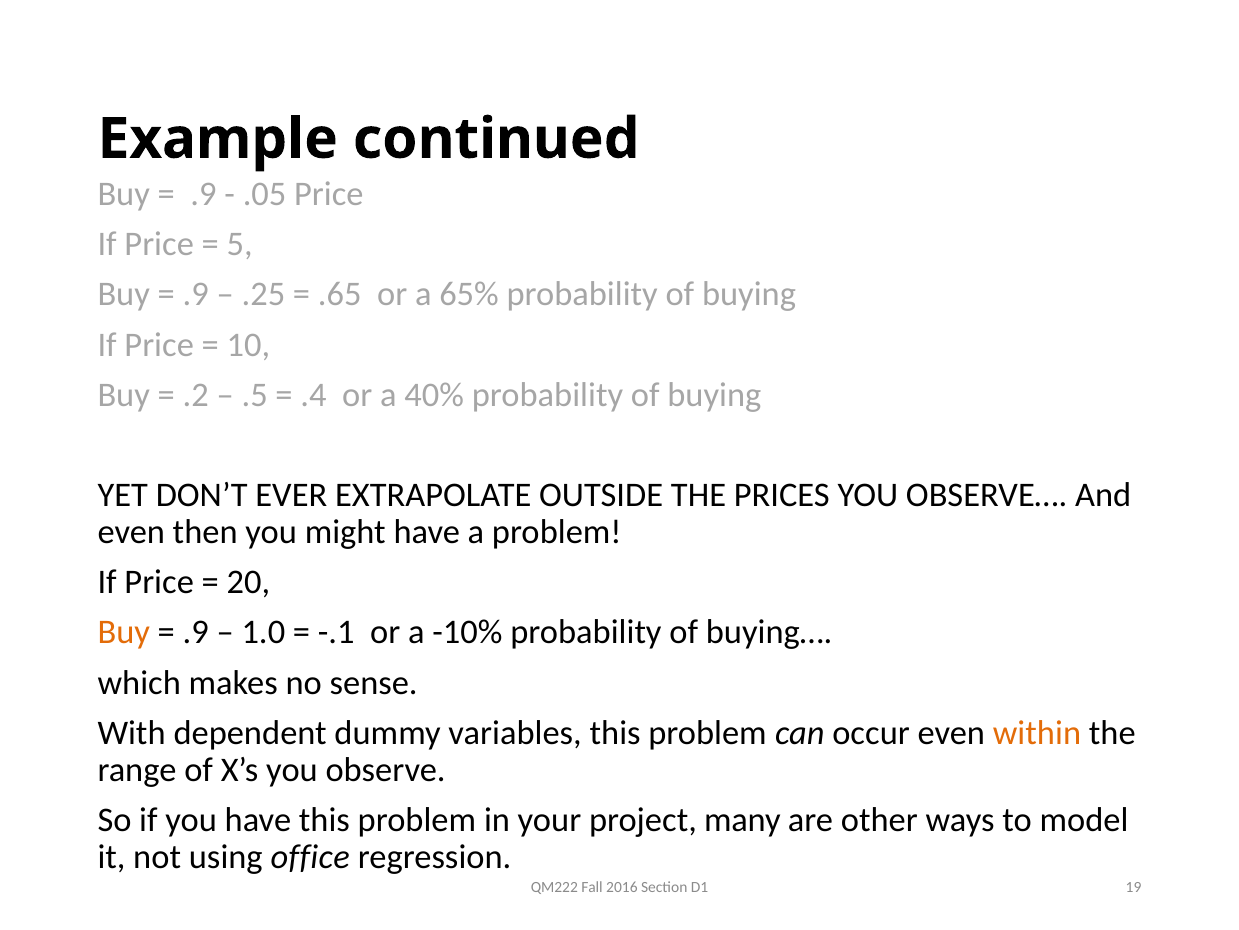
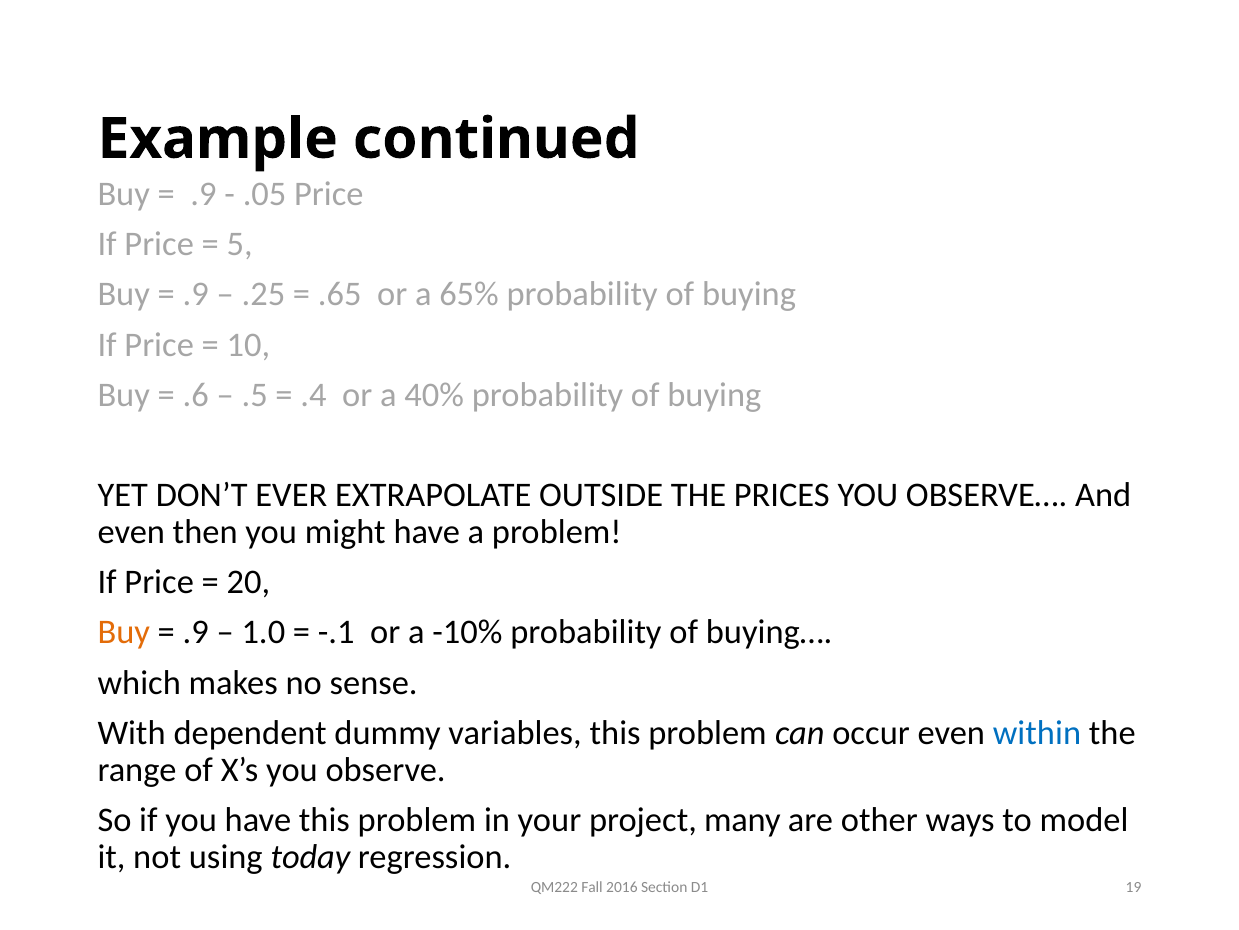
.2: .2 -> .6 (196, 395)
within colour: orange -> blue (1037, 732)
office: office -> today (310, 857)
